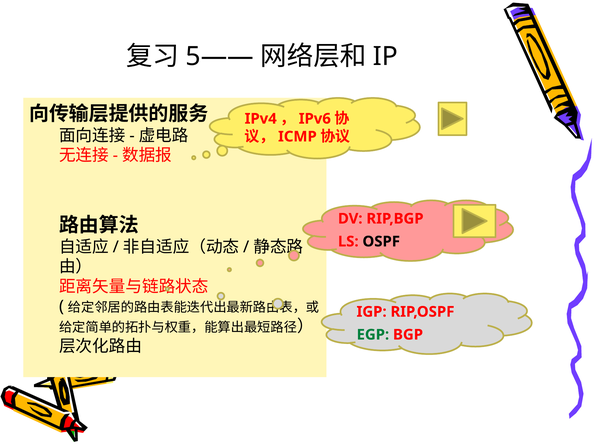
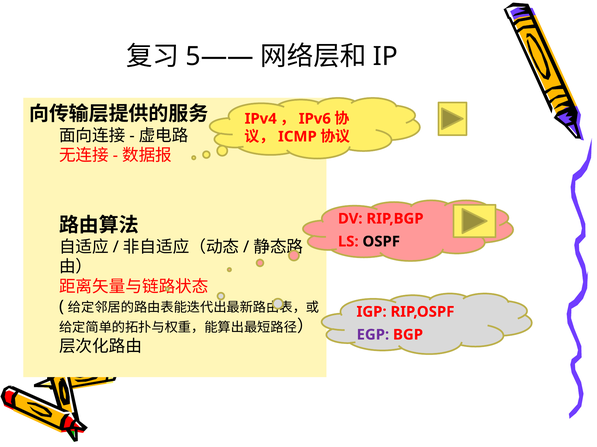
EGP colour: green -> purple (373, 335)
